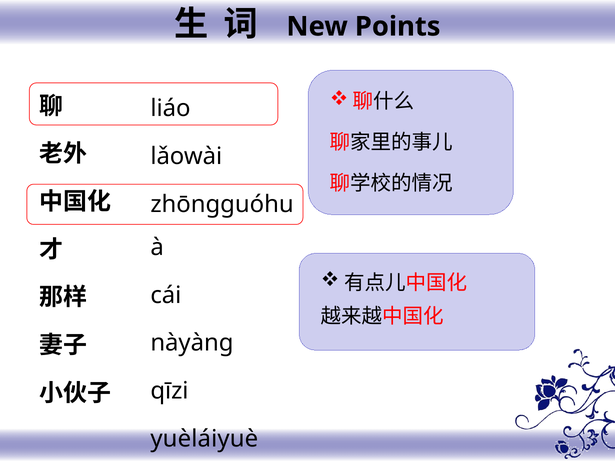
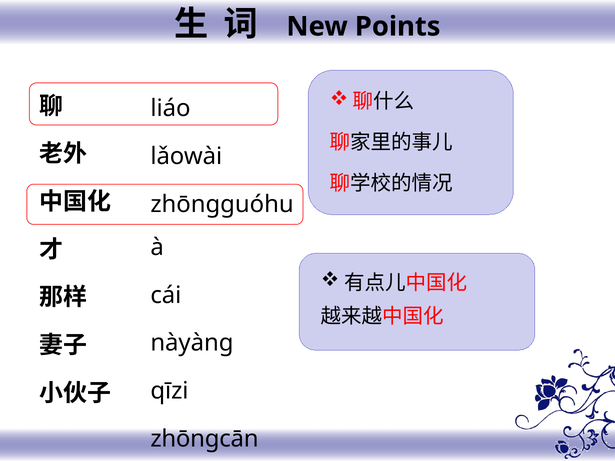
yuèláiyuè: yuèláiyuè -> zhōnɡcān (204, 439)
